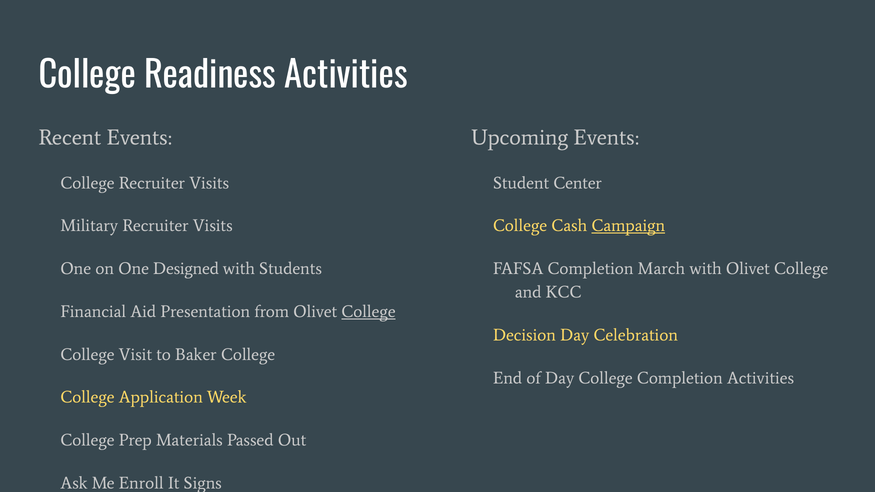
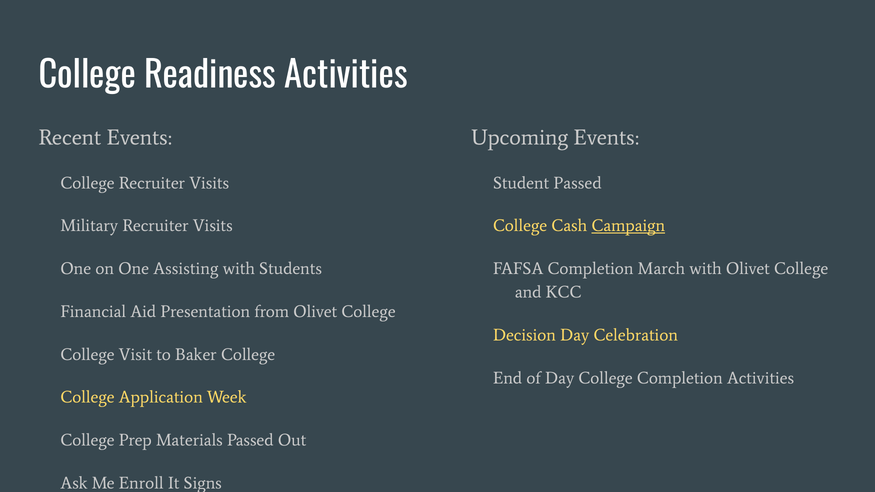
Student Center: Center -> Passed (578, 183)
Designed: Designed -> Assisting (186, 269)
College underline: present -> none (368, 312)
